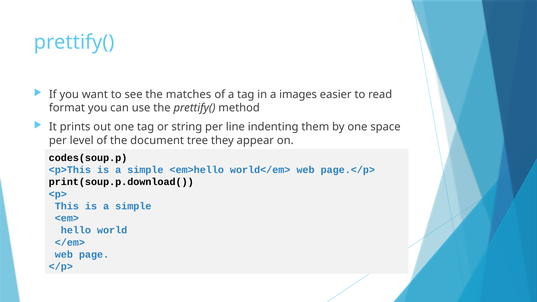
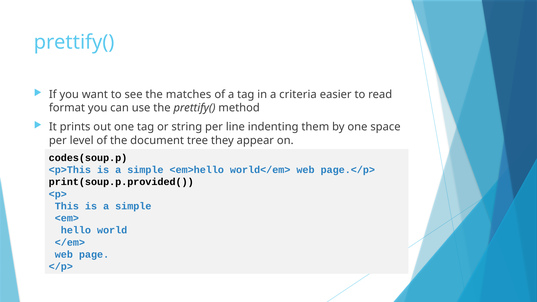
images: images -> criteria (298, 95)
print(soup.p.download(: print(soup.p.download( -> print(soup.p.provided( (121, 182)
